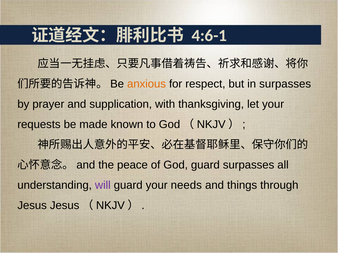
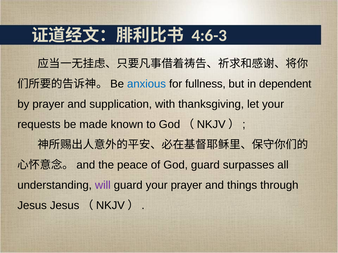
4:6-1: 4:6-1 -> 4:6-3 (209, 36)
anxious colour: orange -> blue (147, 84)
respect: respect -> fullness (205, 84)
in surpasses: surpasses -> dependent (285, 84)
your needs: needs -> prayer (186, 186)
